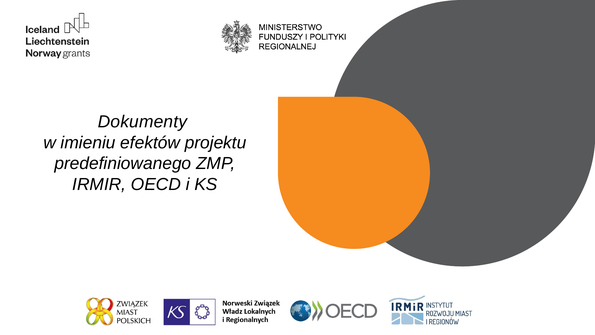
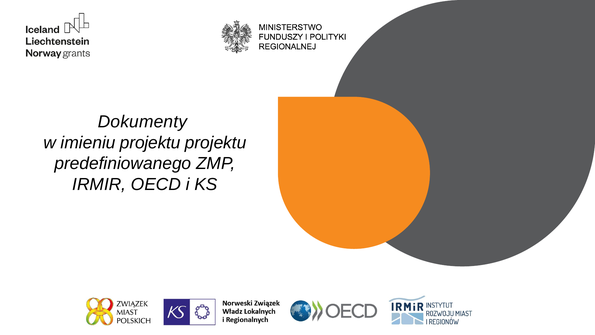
imieniu efektów: efektów -> projektu (150, 142)
